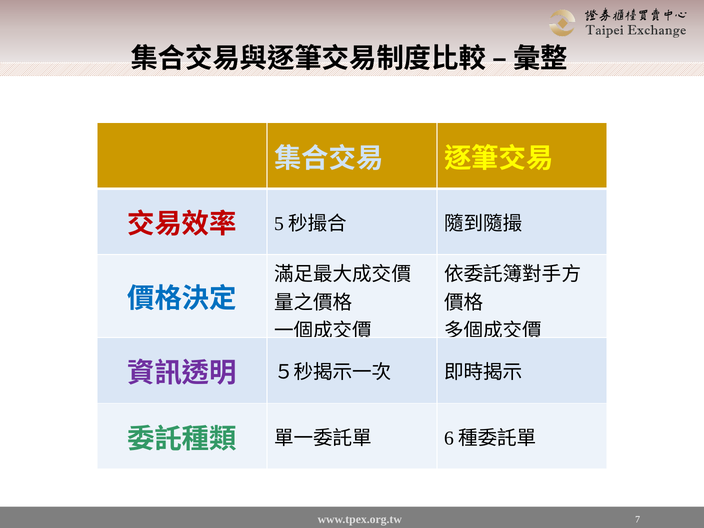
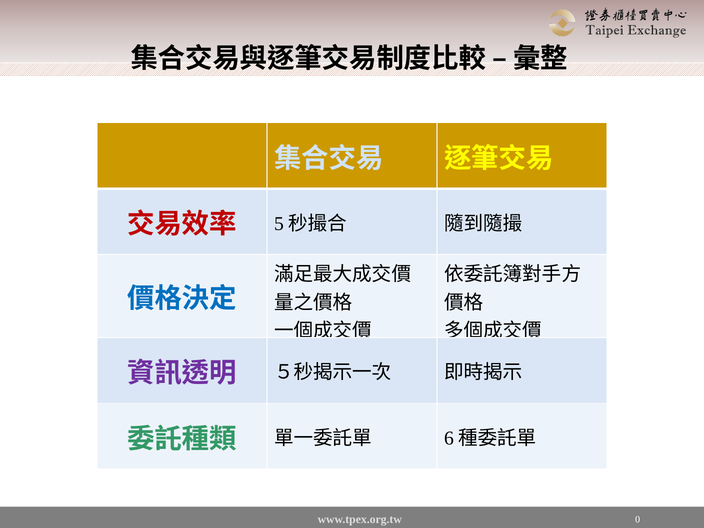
7: 7 -> 0 (638, 520)
